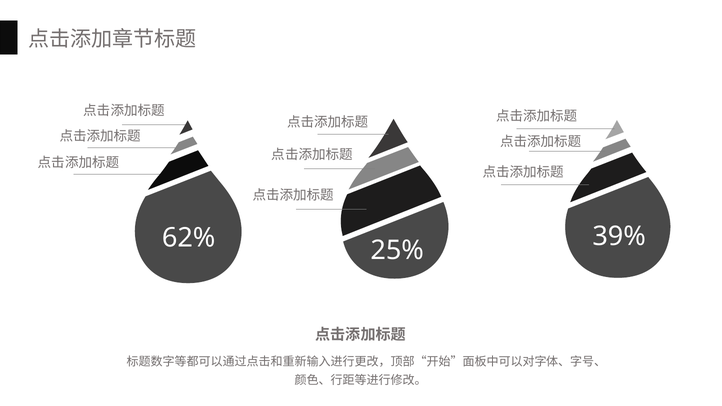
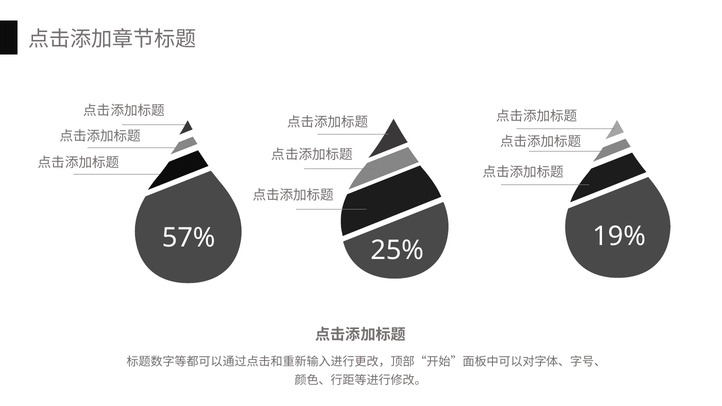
39%: 39% -> 19% (619, 236)
62%: 62% -> 57% (189, 238)
